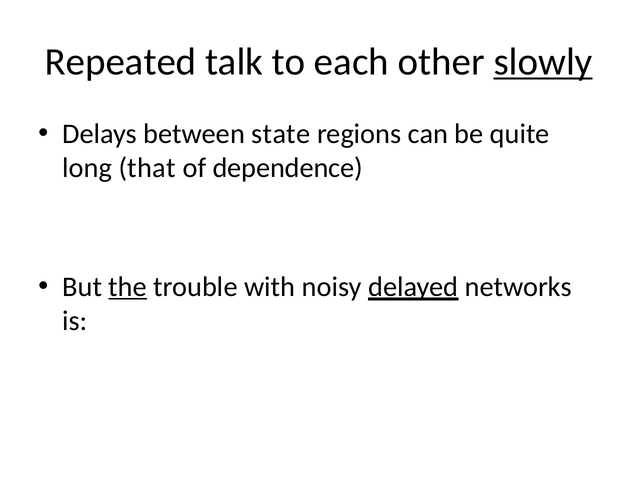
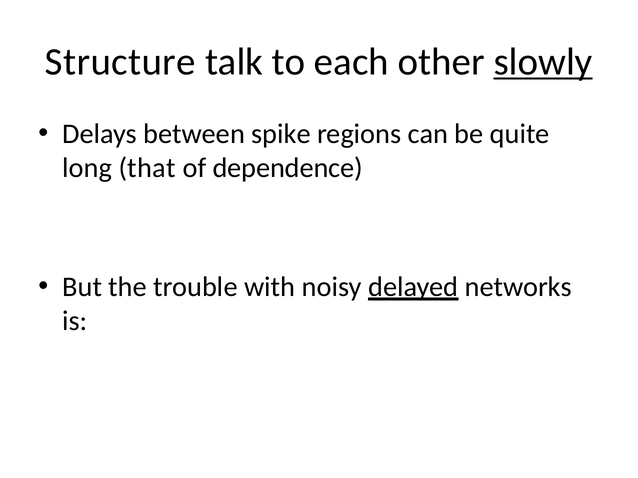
Repeated: Repeated -> Structure (120, 62)
state: state -> spike (281, 134)
the underline: present -> none (128, 287)
